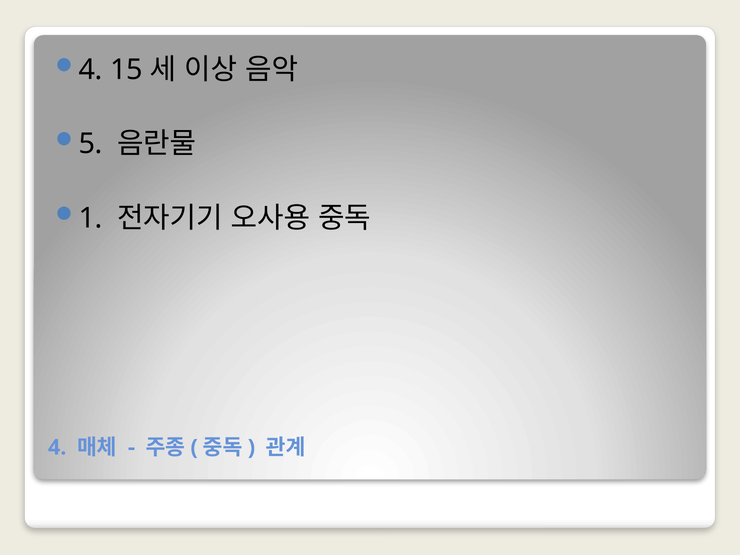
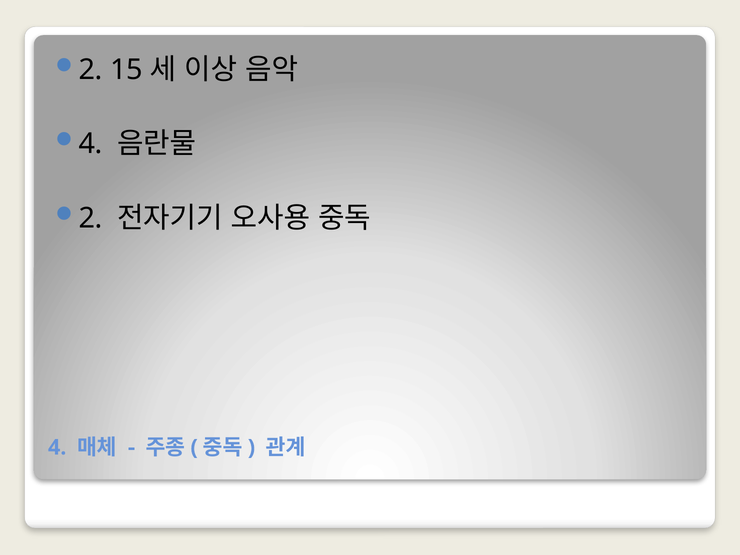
4: 4 -> 2 (91, 70)
5: 5 -> 4 (91, 144)
1: 1 -> 2 (91, 218)
